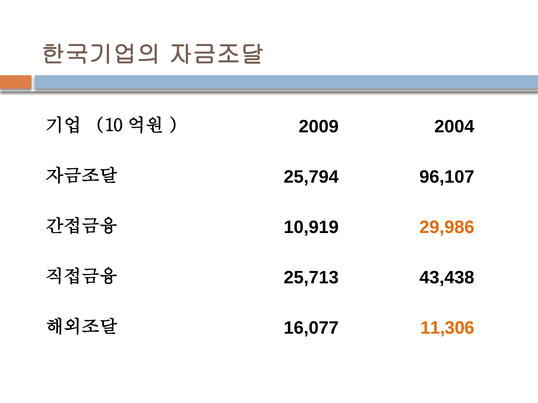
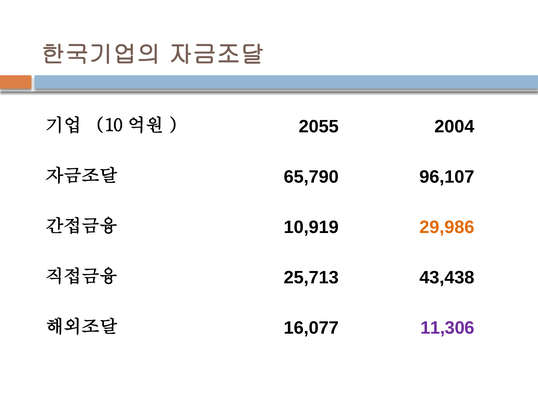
2009: 2009 -> 2055 (319, 127)
25,794: 25,794 -> 65,790 (311, 177)
11,306 colour: orange -> purple (447, 328)
